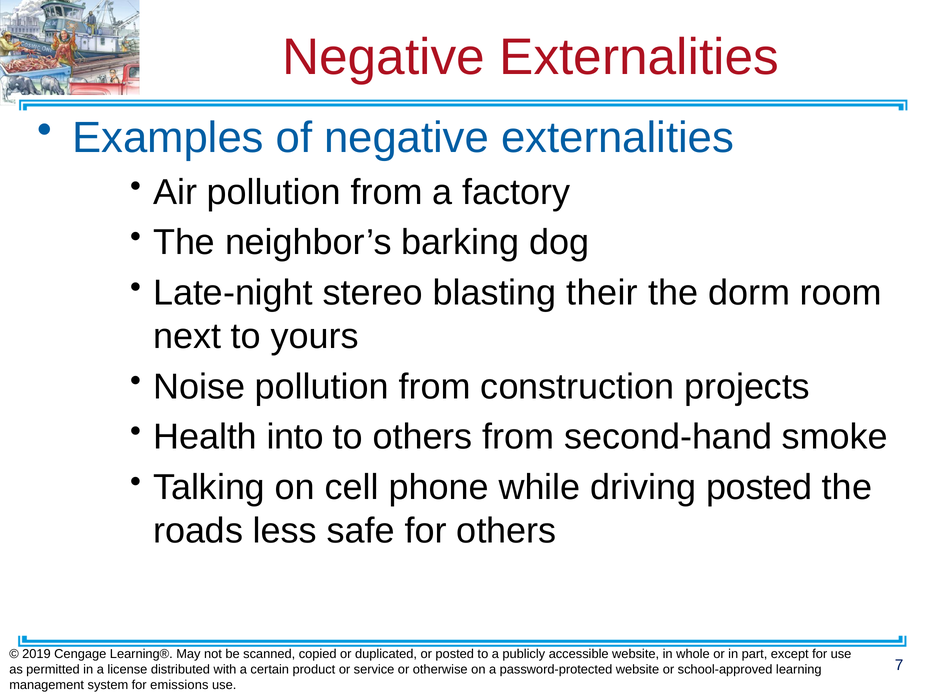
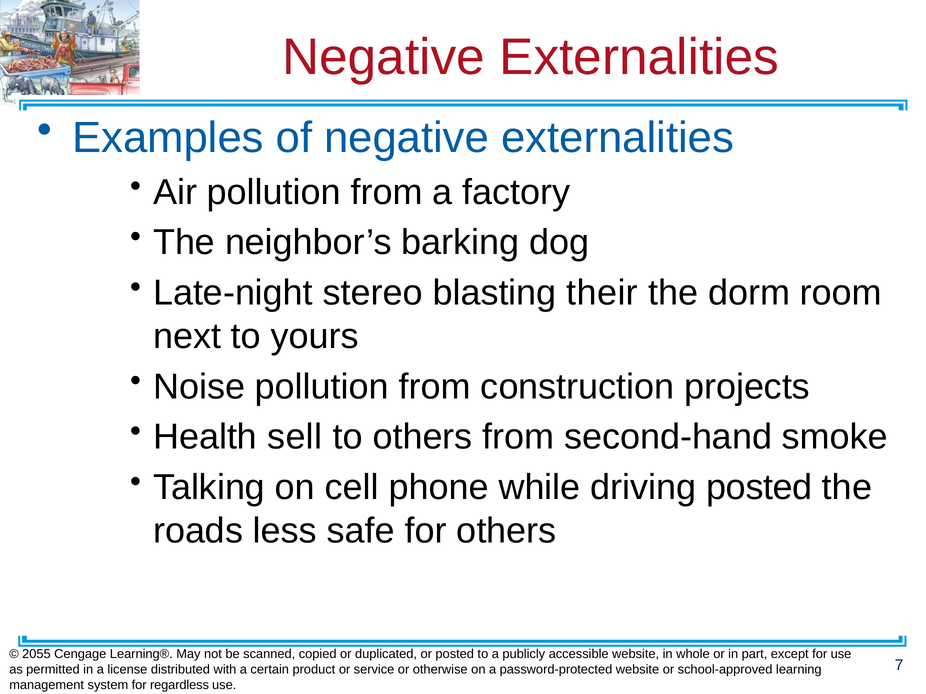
into: into -> sell (295, 437)
2019: 2019 -> 2055 (36, 655)
emissions: emissions -> regardless (179, 686)
